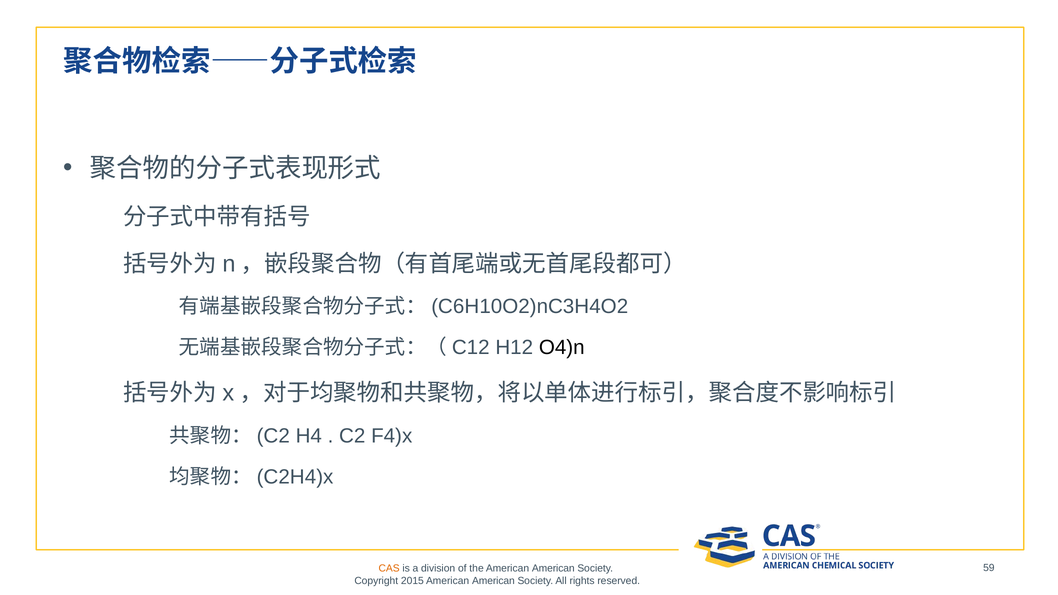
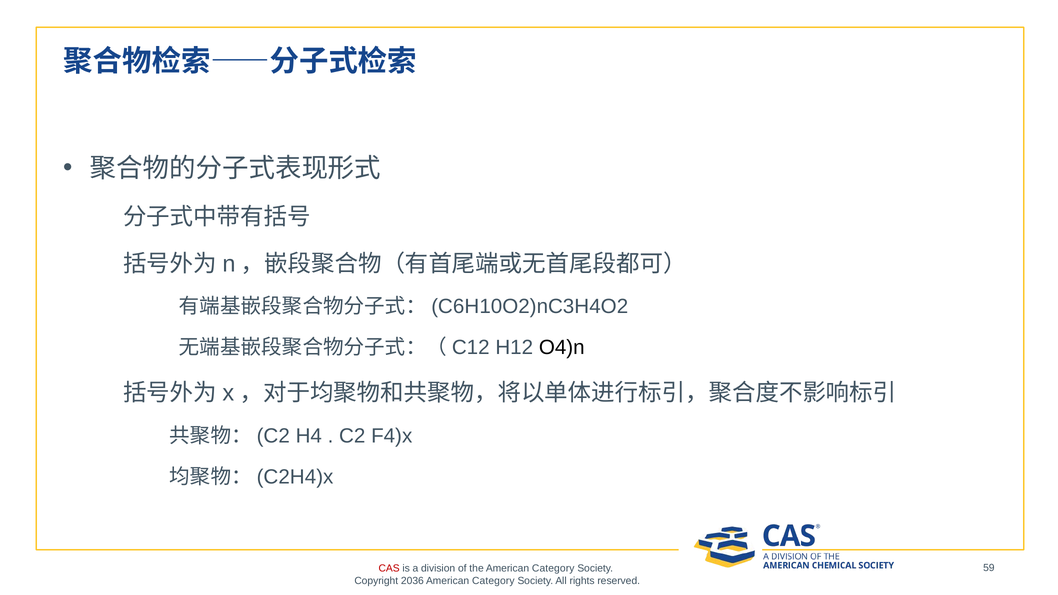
CAS colour: orange -> red (389, 569)
the American American: American -> Category (553, 569)
2015: 2015 -> 2036 (412, 581)
American: American -> Category (493, 581)
